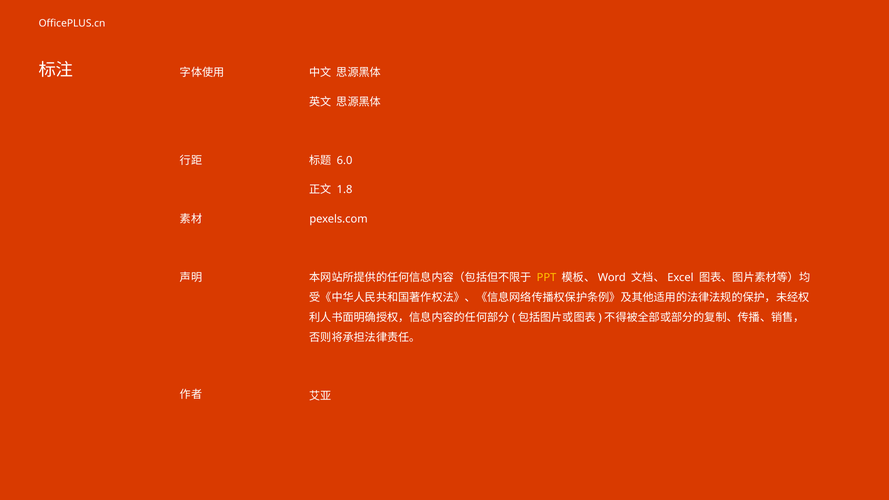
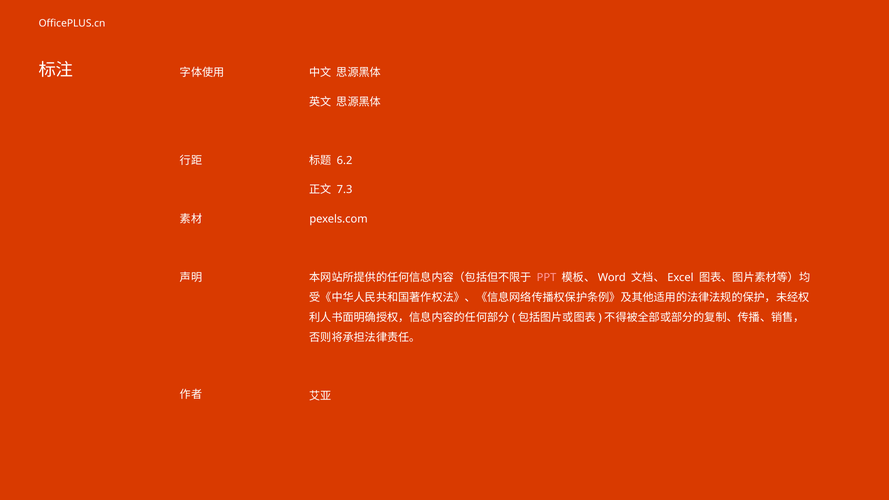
6.0: 6.0 -> 6.2 (345, 161)
1.8: 1.8 -> 7.3 (345, 190)
PPT colour: yellow -> pink (547, 278)
